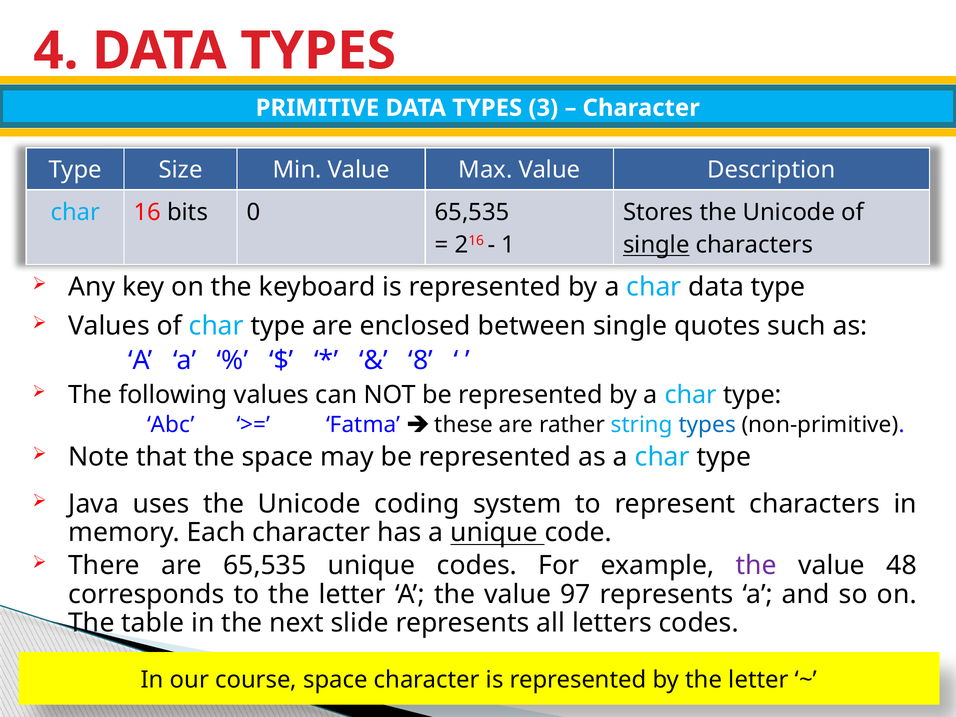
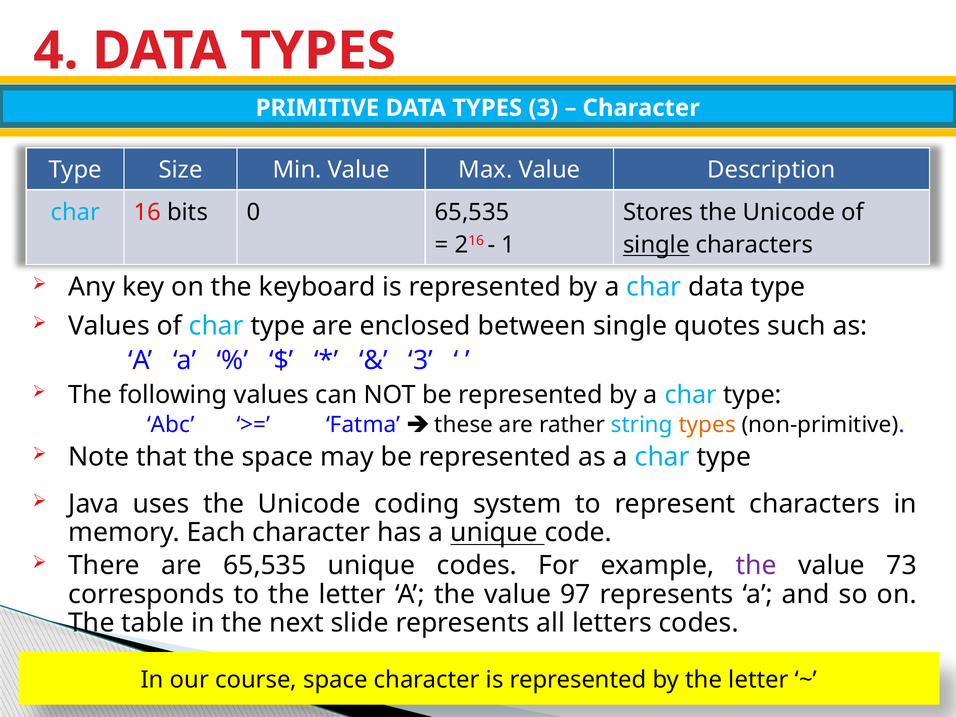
8: 8 -> 3 (421, 360)
types colour: blue -> orange (707, 425)
48: 48 -> 73 (902, 566)
